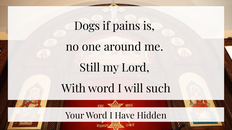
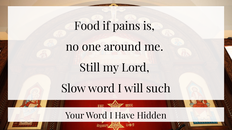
Dogs: Dogs -> Food (87, 26)
With: With -> Slow (74, 89)
